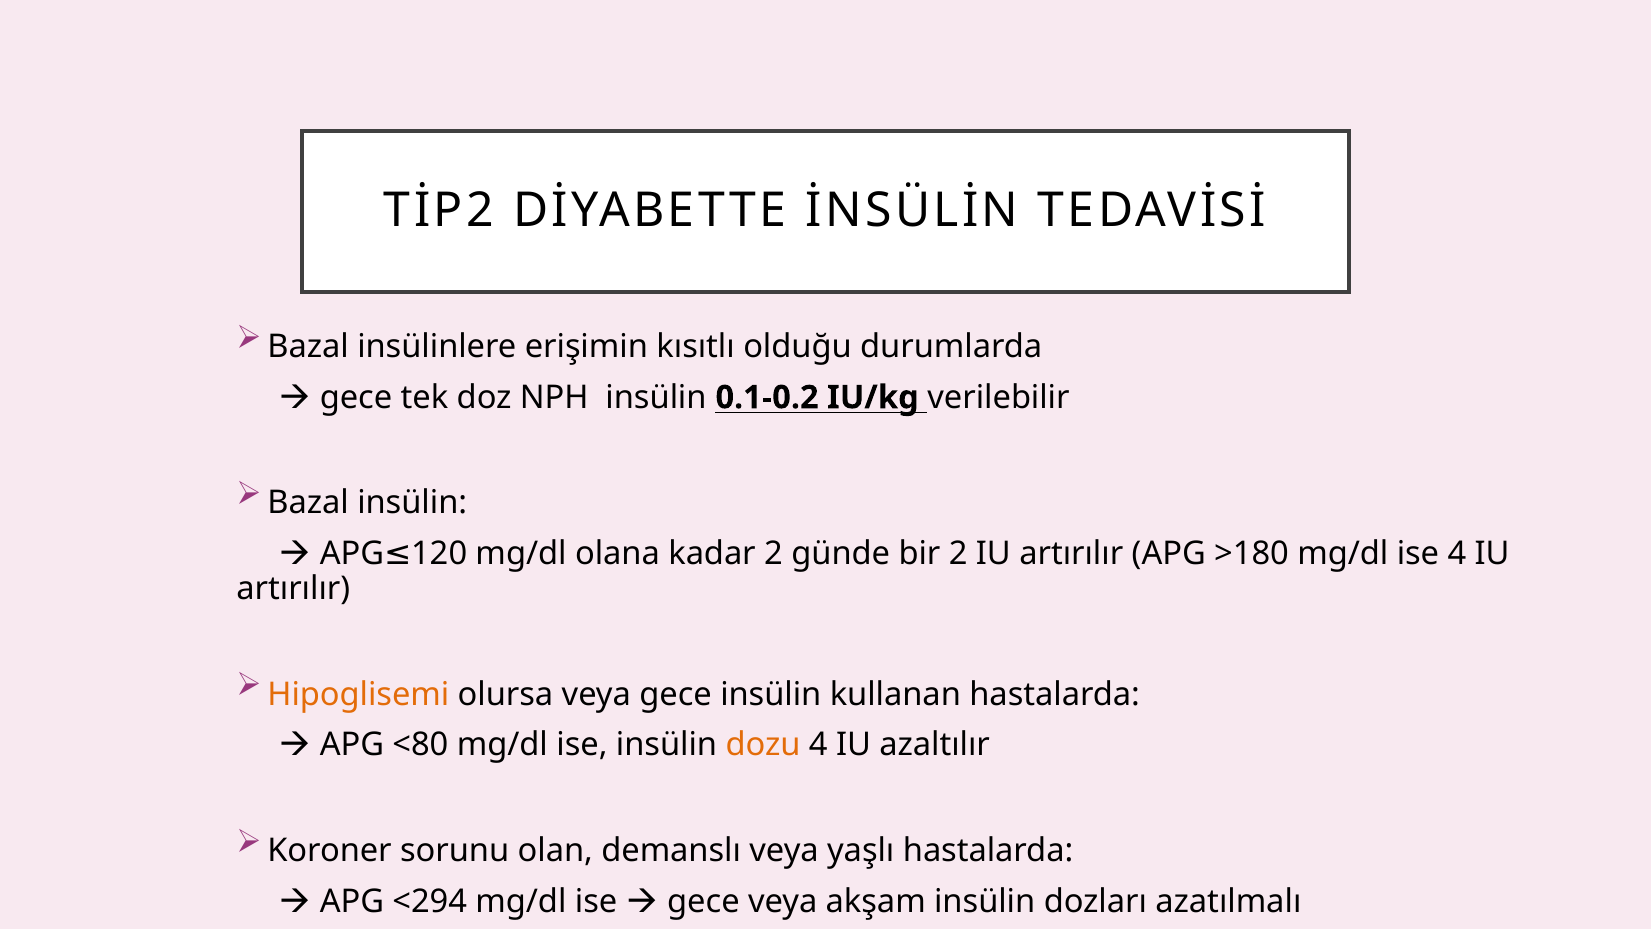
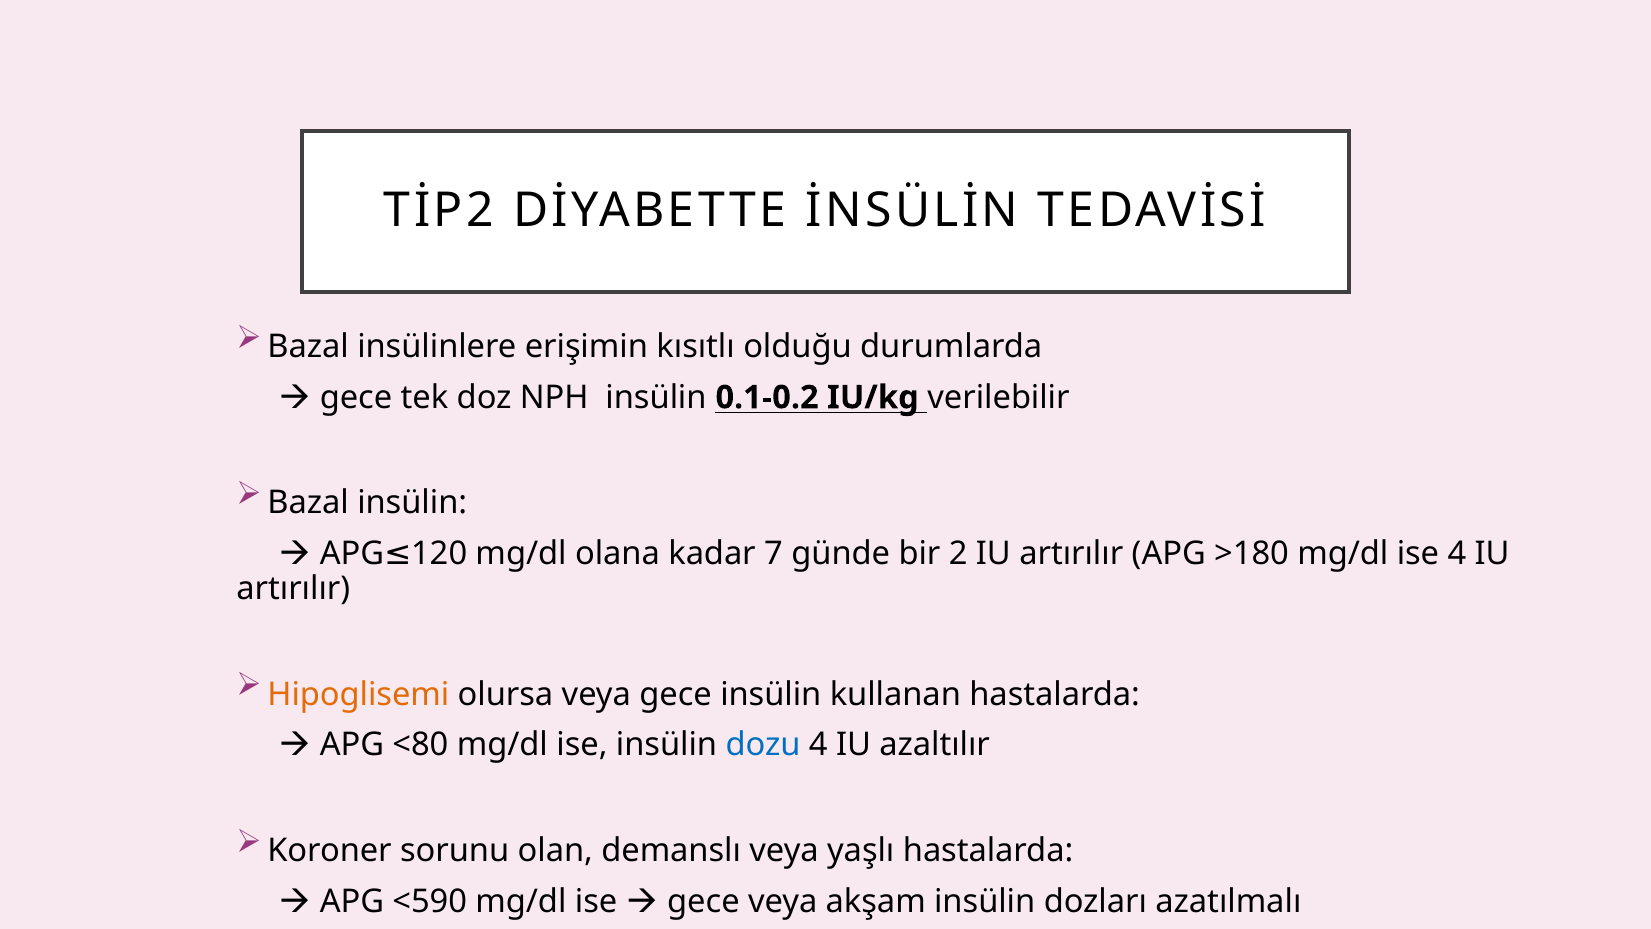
kadar 2: 2 -> 7 (773, 553)
dozu colour: orange -> blue (763, 745)
<294: <294 -> <590 (430, 901)
